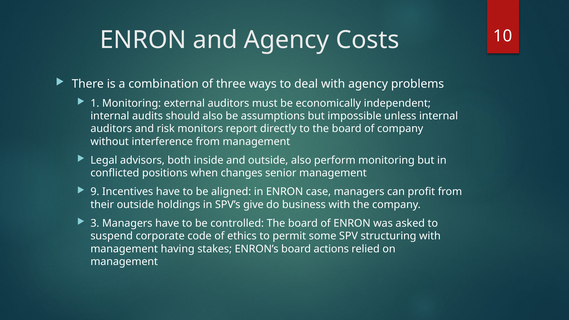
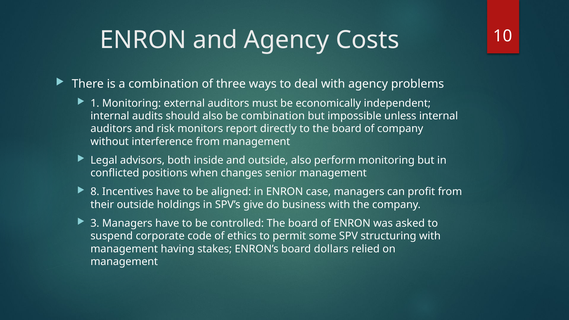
be assumptions: assumptions -> combination (273, 116)
9: 9 -> 8 (95, 192)
actions: actions -> dollars (331, 249)
